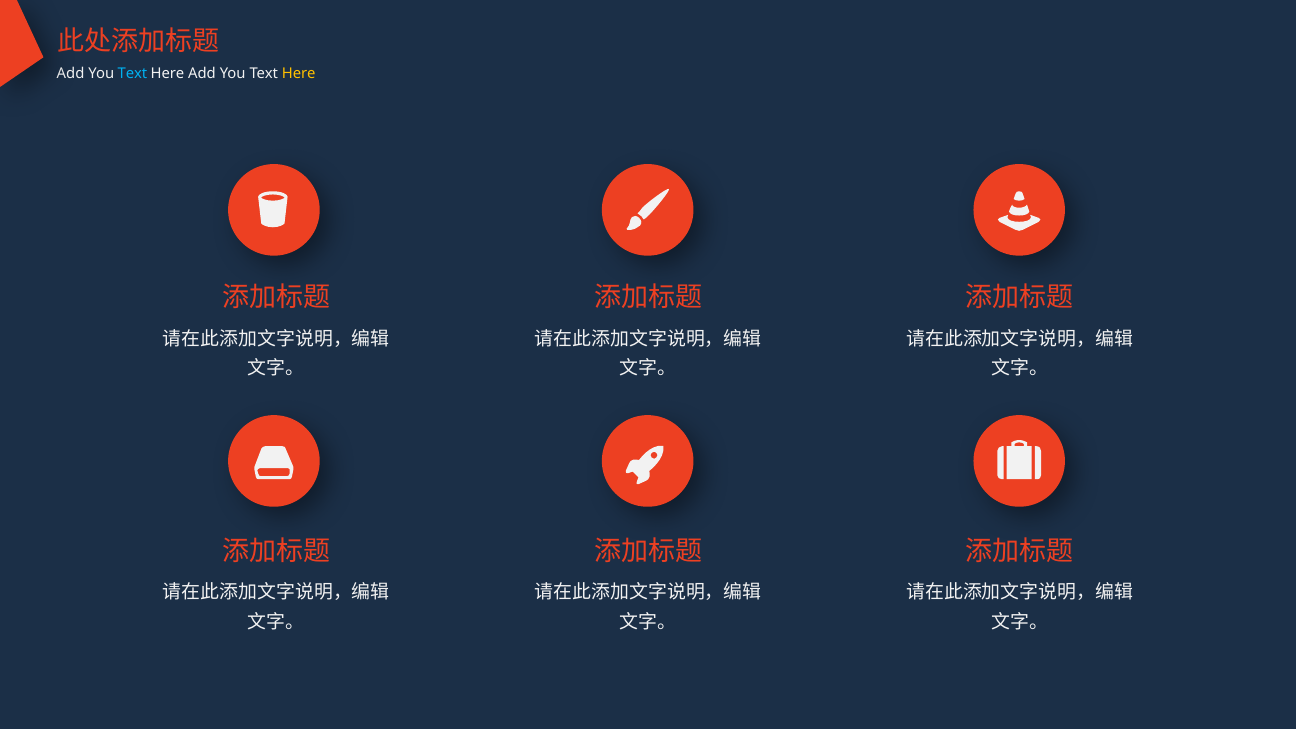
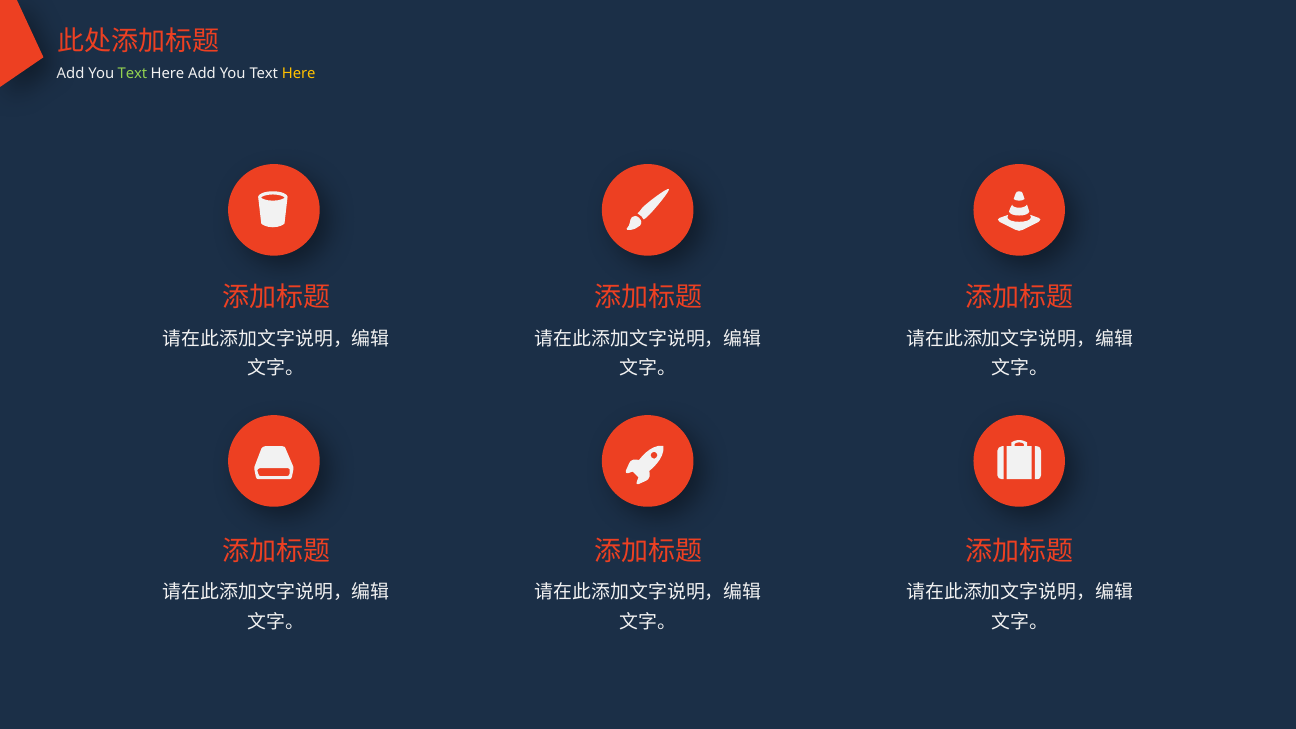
Text colour: light blue -> light green (132, 74)
